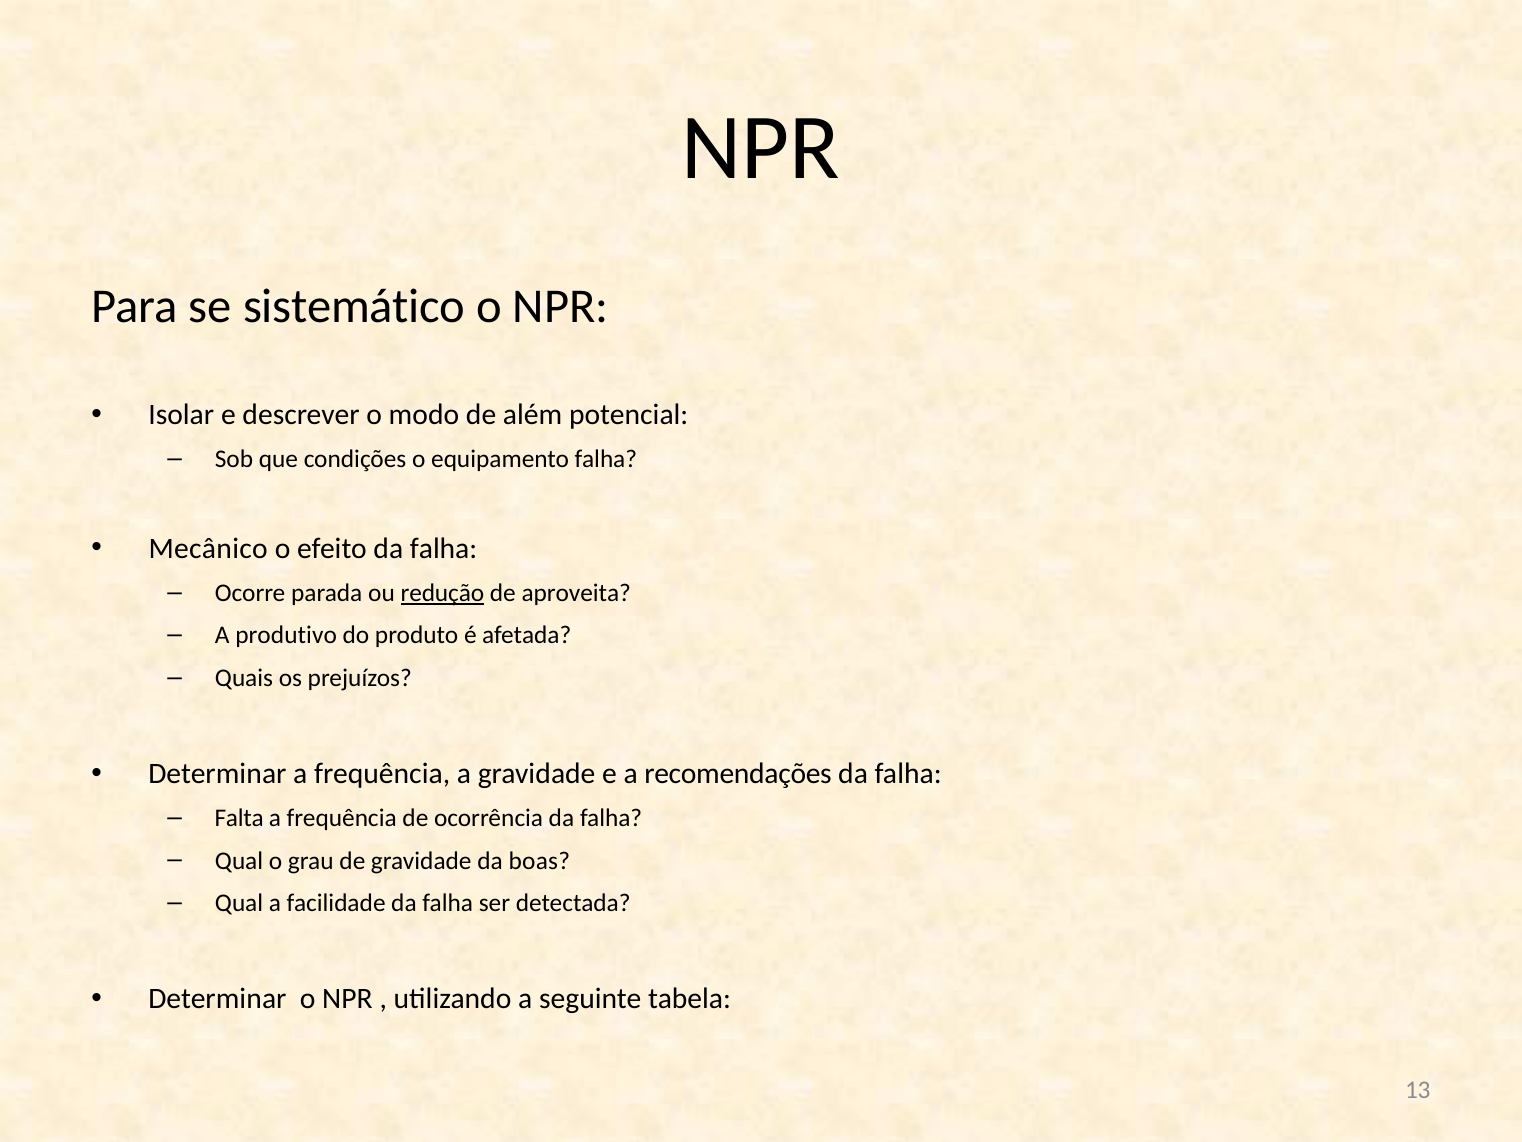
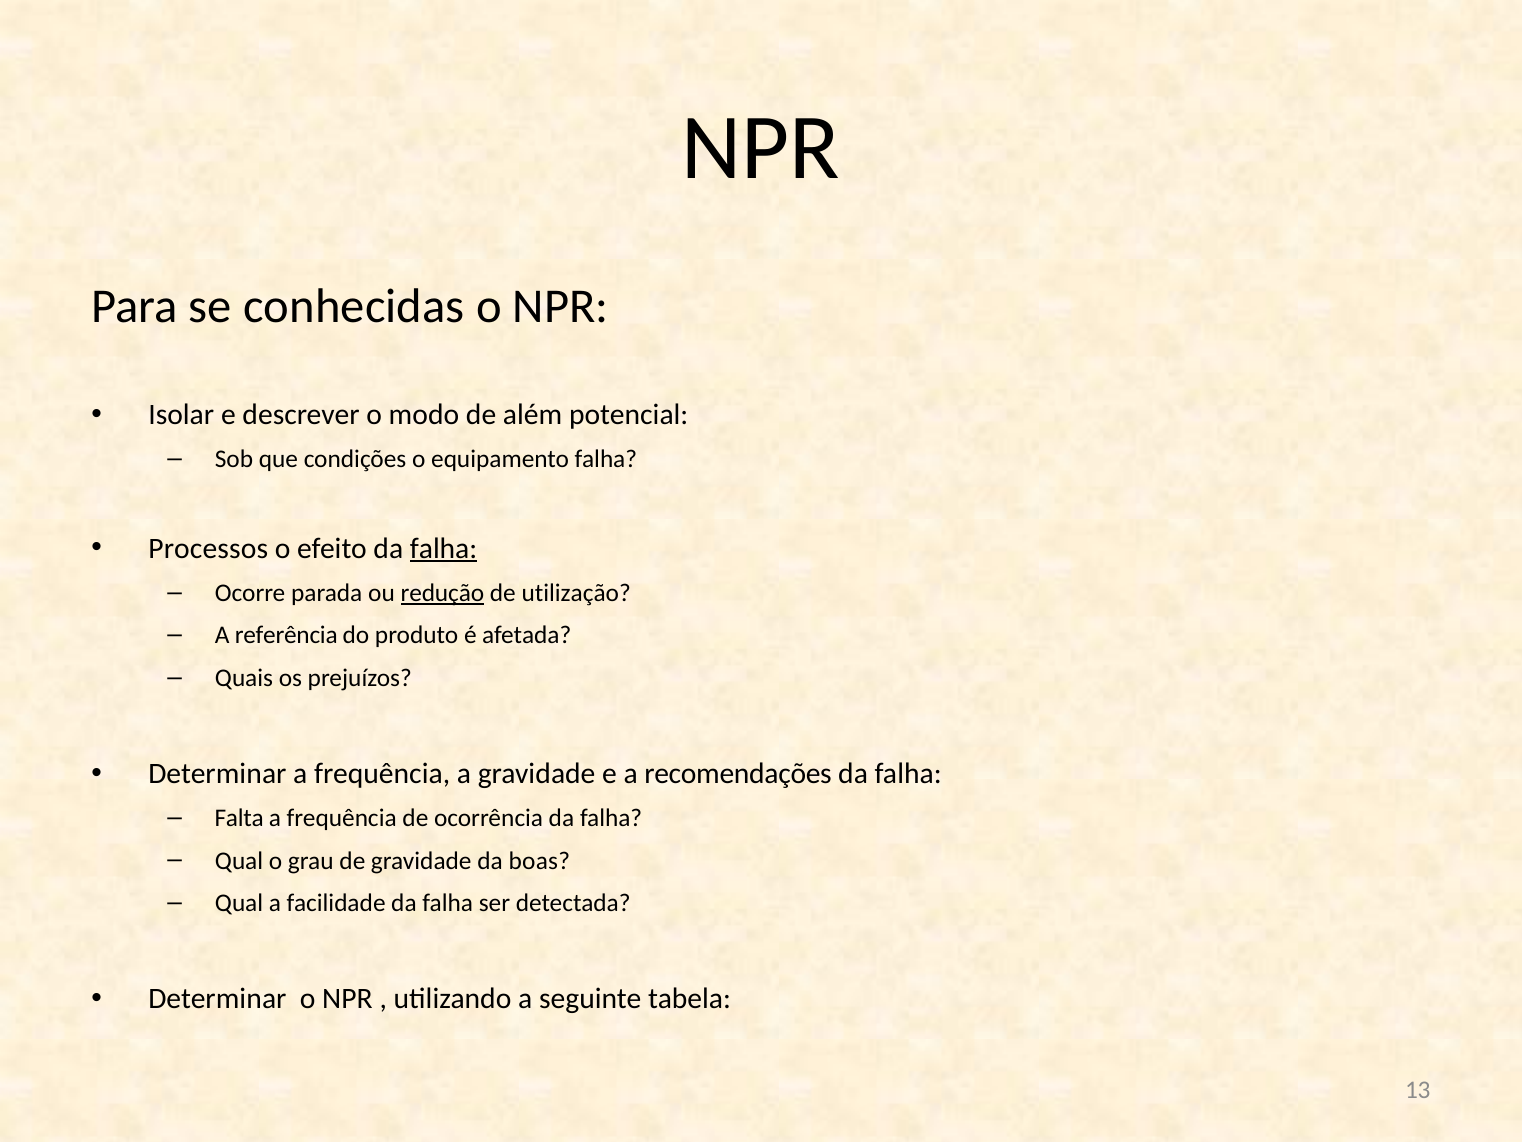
sistemático: sistemático -> conhecidas (354, 307)
Mecânico: Mecânico -> Processos (208, 548)
falha underline: none -> present (444, 548)
aproveita: aproveita -> utilização (576, 593)
produtivo: produtivo -> referência (286, 635)
